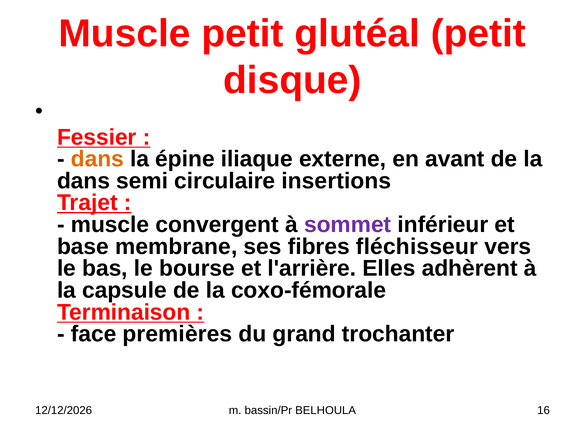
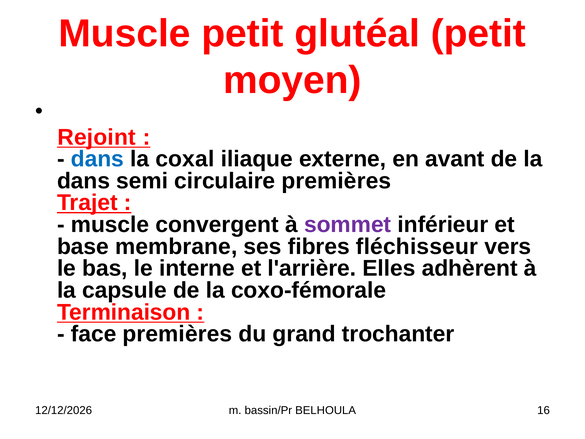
disque: disque -> moyen (292, 80)
Fessier: Fessier -> Rejoint (97, 137)
dans colour: orange -> blue (97, 159)
épine: épine -> coxal (185, 159)
circulaire insertions: insertions -> premières (336, 181)
bourse: bourse -> interne (197, 268)
